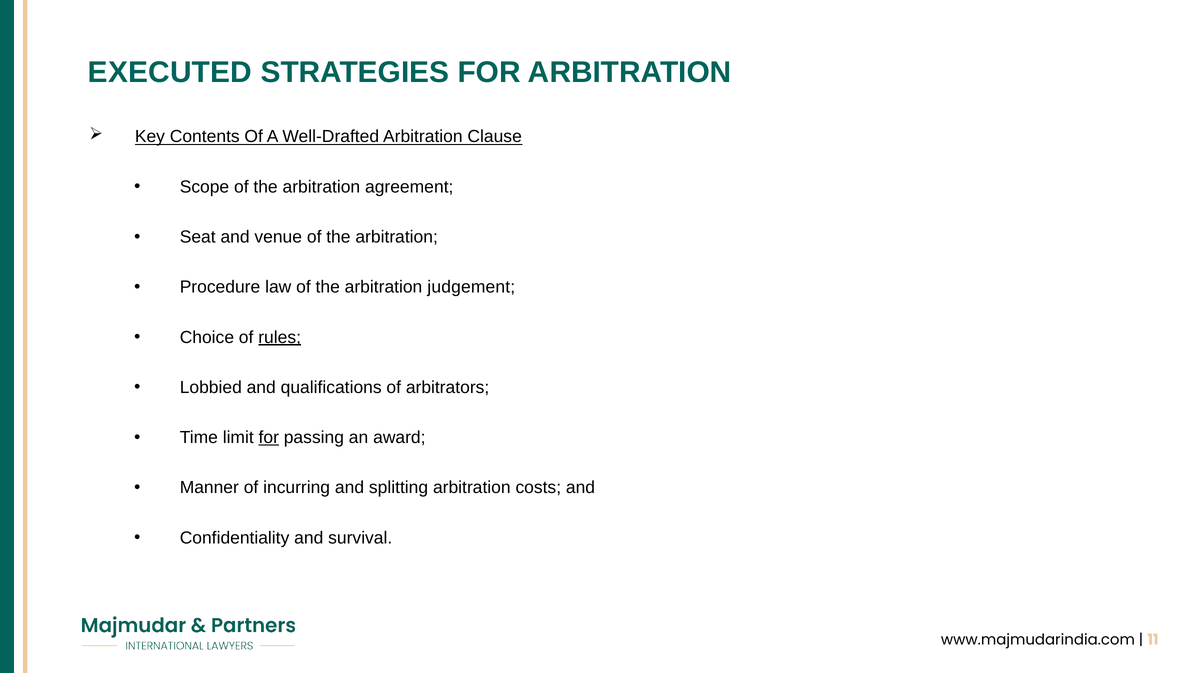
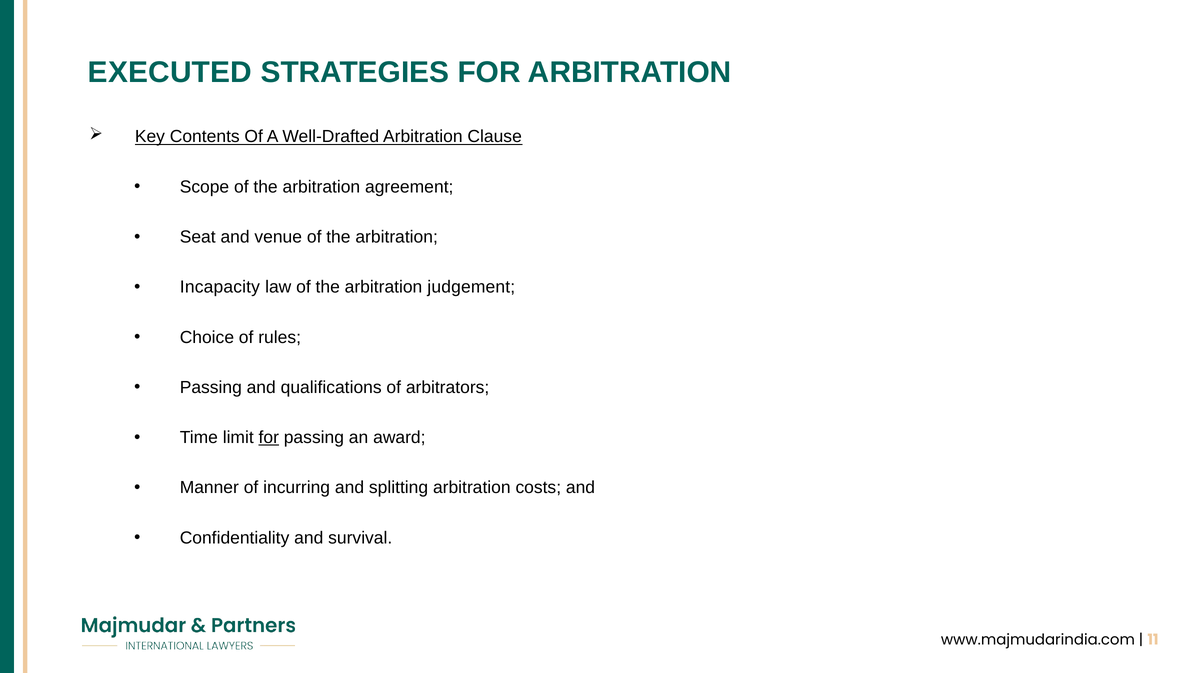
Procedure: Procedure -> Incapacity (220, 287)
rules underline: present -> none (280, 337)
Lobbied: Lobbied -> Passing (211, 387)
